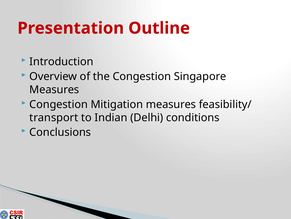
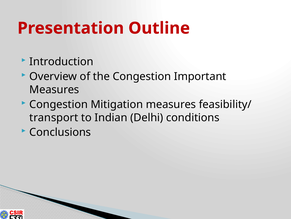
Singapore: Singapore -> Important (200, 76)
